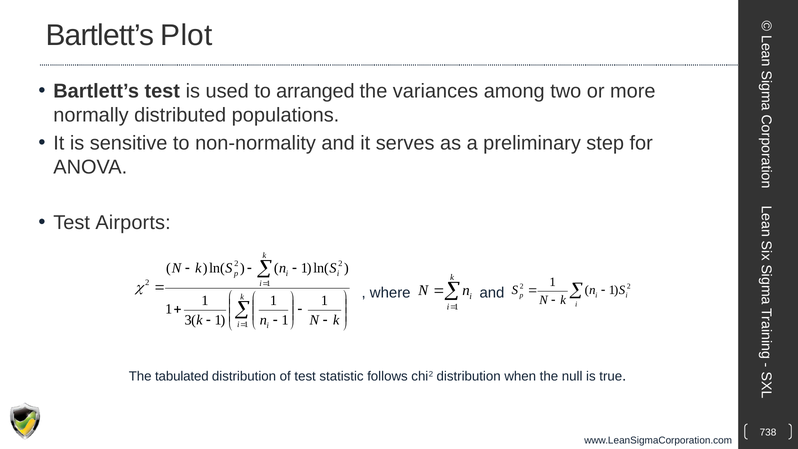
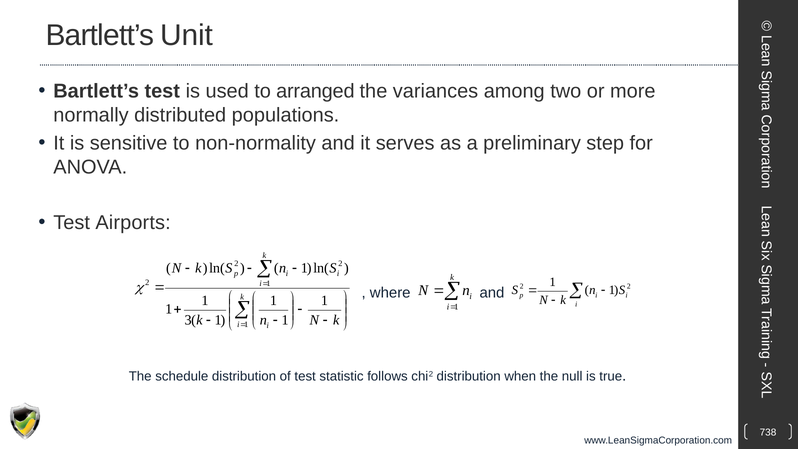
Plot: Plot -> Unit (187, 35)
tabulated: tabulated -> schedule (182, 376)
